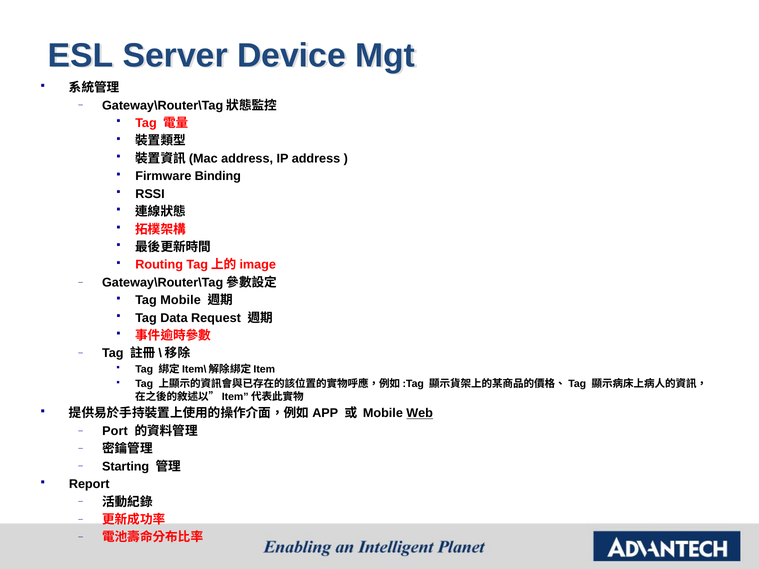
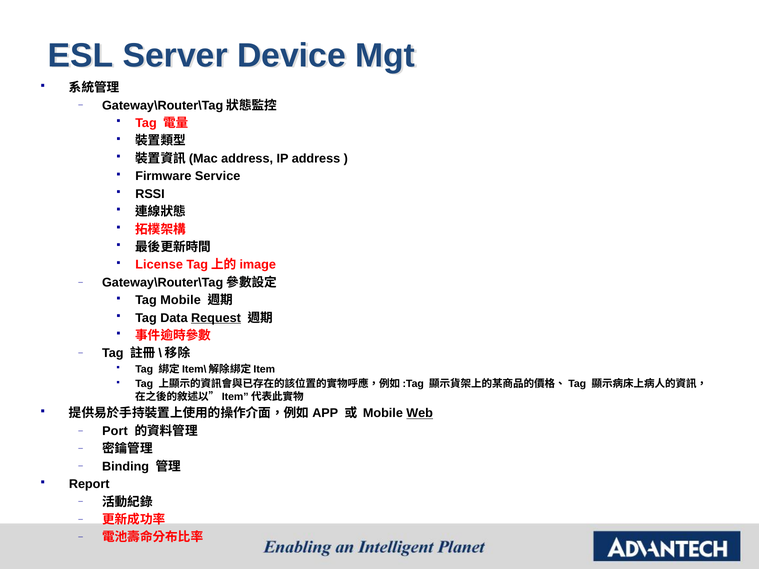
Binding: Binding -> Service (218, 176)
Routing: Routing -> License (159, 265)
Request underline: none -> present (216, 318)
Starting: Starting -> Binding (126, 467)
